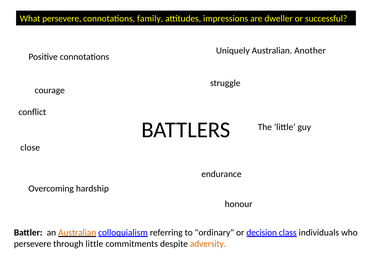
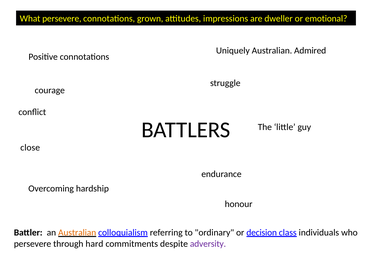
family: family -> grown (150, 19)
successful: successful -> emotional (326, 19)
Another: Another -> Admired (310, 51)
through little: little -> hard (94, 244)
adversity colour: orange -> purple (208, 244)
